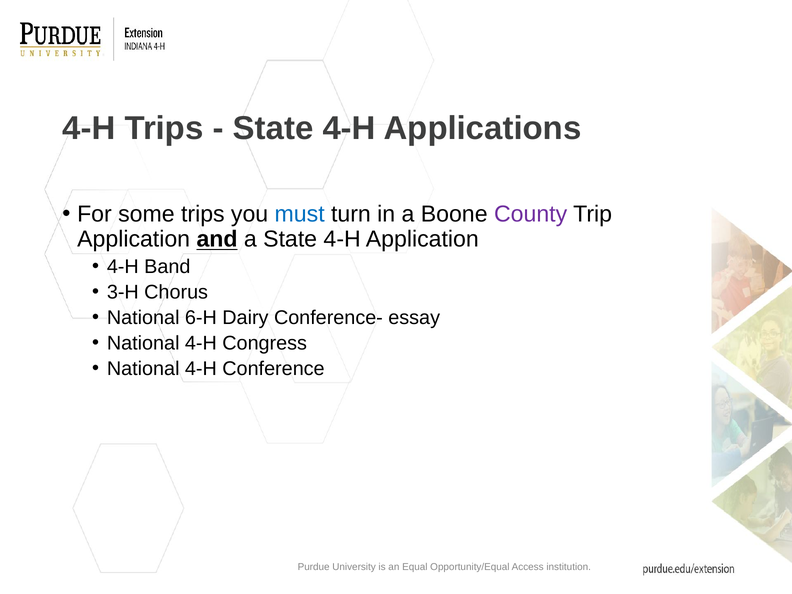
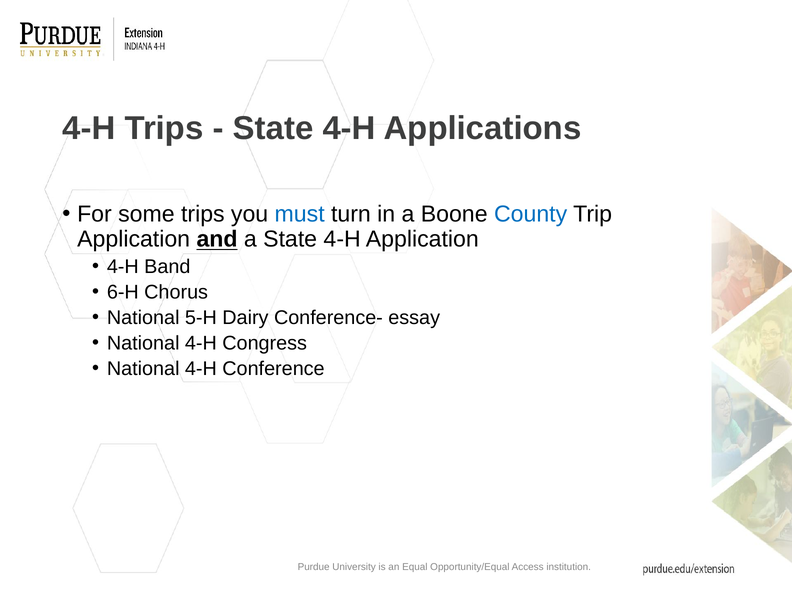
County colour: purple -> blue (531, 214)
3-H: 3-H -> 6-H (123, 292)
6-H: 6-H -> 5-H (201, 318)
